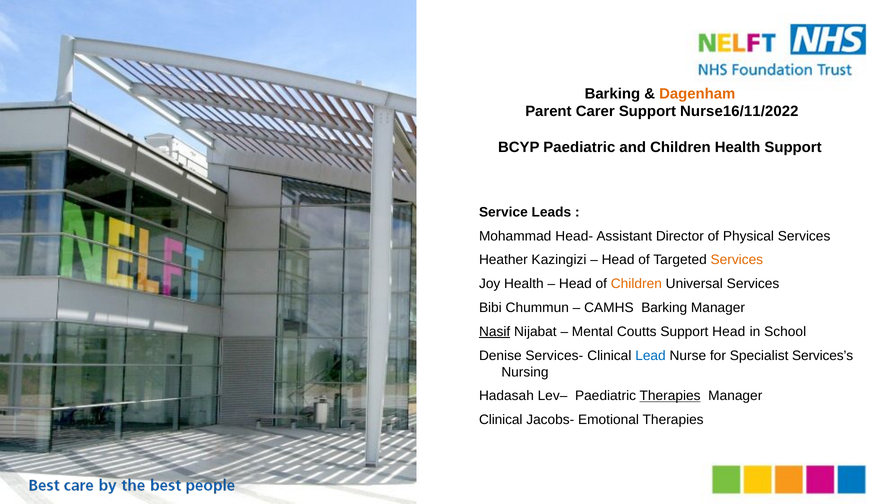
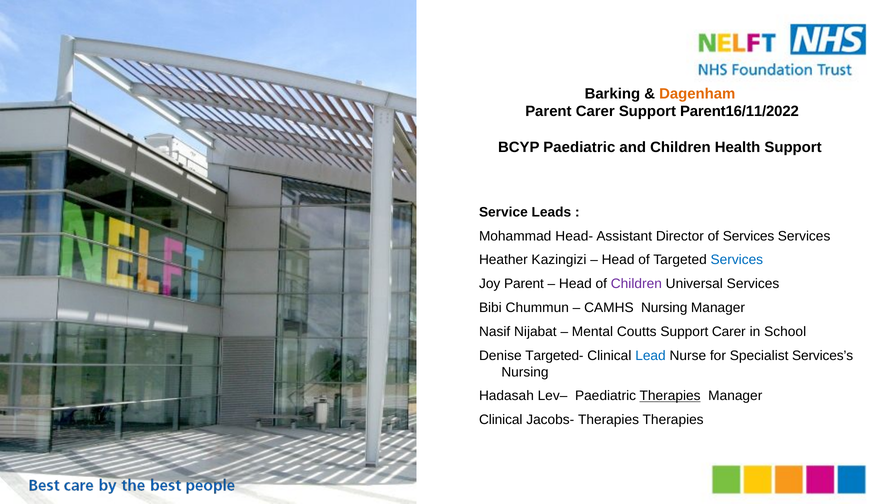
Nurse16/11/2022: Nurse16/11/2022 -> Parent16/11/2022 (739, 112)
of Physical: Physical -> Services (749, 236)
Services colour: orange -> blue (737, 260)
Joy Health: Health -> Parent (524, 284)
Children colour: orange -> purple (636, 284)
CAMHS Barking: Barking -> Nursing (664, 308)
Nasif underline: present -> none (495, 332)
Support Head: Head -> Carer (729, 332)
Services-: Services- -> Targeted- (554, 356)
Jacobs- Emotional: Emotional -> Therapies (609, 420)
